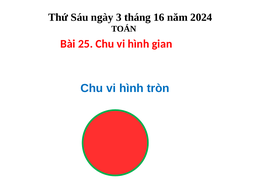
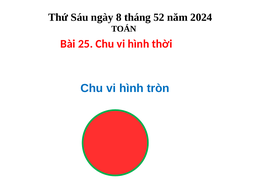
3: 3 -> 8 (119, 17)
16: 16 -> 52 (159, 17)
gian: gian -> thời (162, 44)
